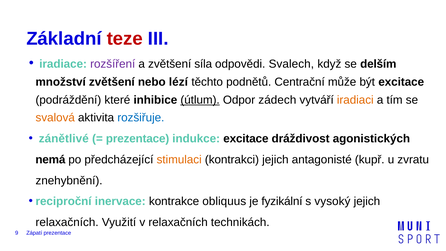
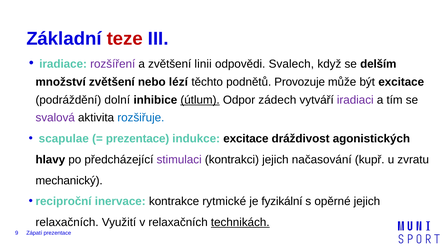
síla: síla -> linii (203, 64)
Centrační: Centrační -> Provozuje (300, 82)
které: které -> dolní (117, 100)
iradiaci colour: orange -> purple (355, 100)
svalová colour: orange -> purple (55, 118)
zánětlivé: zánětlivé -> scapulae (64, 139)
nemá: nemá -> hlavy (50, 160)
stimulaci colour: orange -> purple (179, 160)
antagonisté: antagonisté -> načasování (322, 160)
znehybnění: znehybnění -> mechanický (69, 180)
obliquus: obliquus -> rytmické (224, 201)
vysoký: vysoký -> opěrné (332, 201)
technikách underline: none -> present (240, 222)
